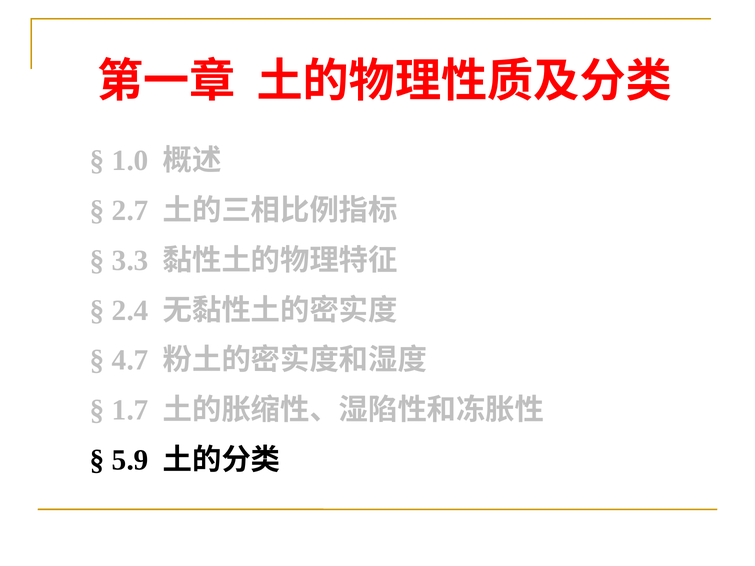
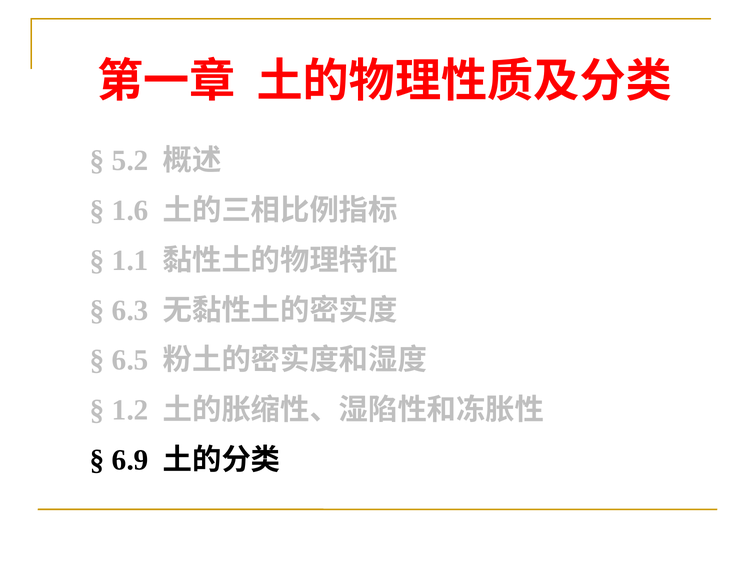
1.0: 1.0 -> 5.2 (130, 161)
2.7: 2.7 -> 1.6 (130, 211)
3.3: 3.3 -> 1.1 (130, 261)
2.4: 2.4 -> 6.3 (130, 311)
4.7: 4.7 -> 6.5 (130, 360)
1.7: 1.7 -> 1.2 (130, 410)
5.9: 5.9 -> 6.9 (130, 460)
